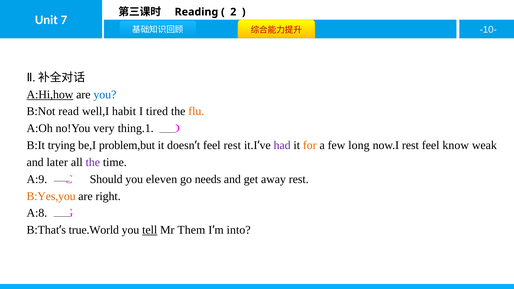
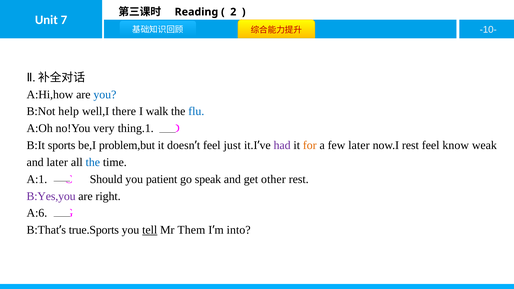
A:Hi,how underline: present -> none (50, 95)
read: read -> help (69, 111)
habit: habit -> there (124, 111)
tired: tired -> walk (157, 111)
flu colour: orange -> blue (196, 111)
trying: trying -> sports (62, 145)
feel rest: rest -> just (232, 145)
few long: long -> later (359, 145)
the colour: purple -> blue (93, 162)
A:9: A:9 -> A:1 (37, 179)
eleven: eleven -> patient (162, 179)
needs: needs -> speak (208, 179)
away: away -> other (273, 179)
B:Yes,you colour: orange -> purple (51, 196)
A:8: A:8 -> A:6 (37, 213)
true.World: true.World -> true.Sports (94, 230)
